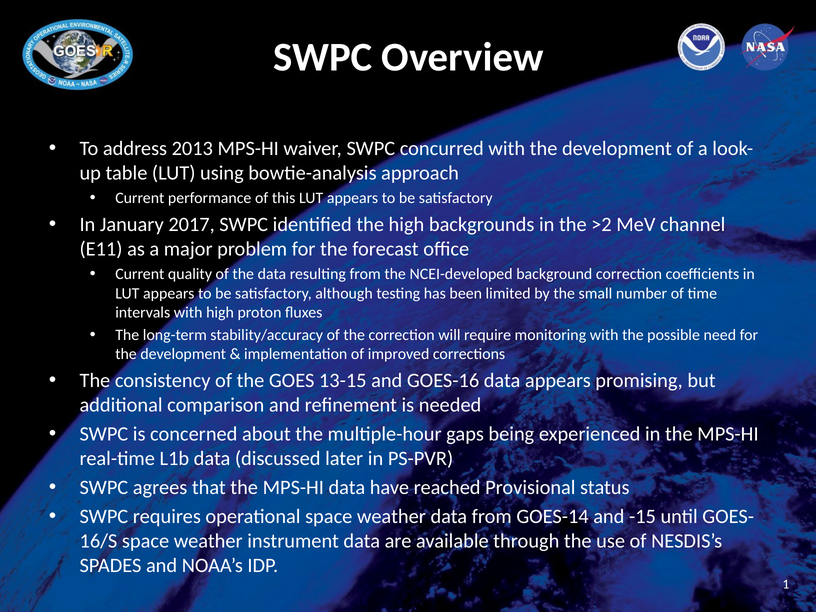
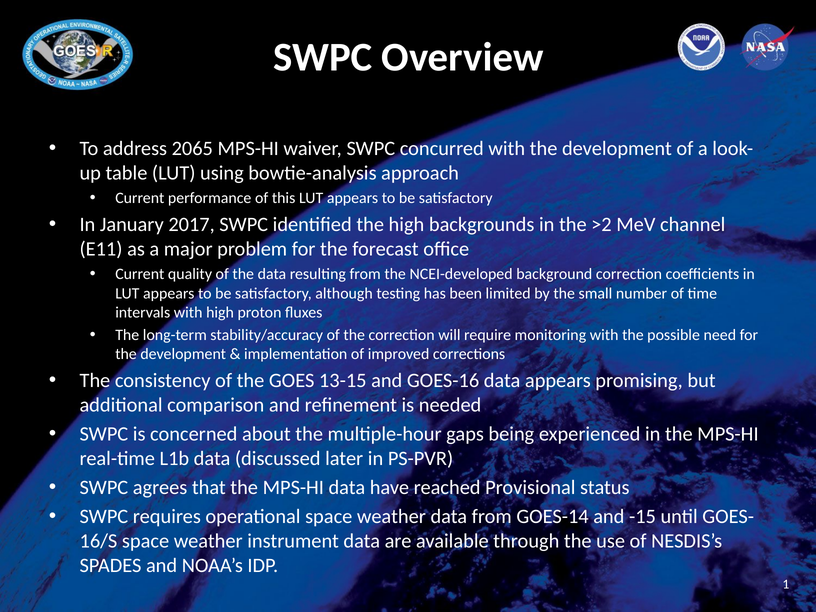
2013: 2013 -> 2065 (192, 149)
